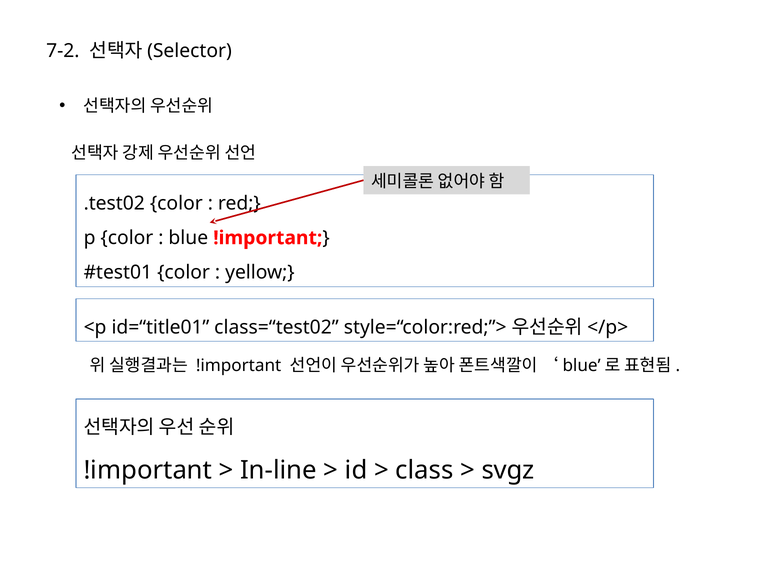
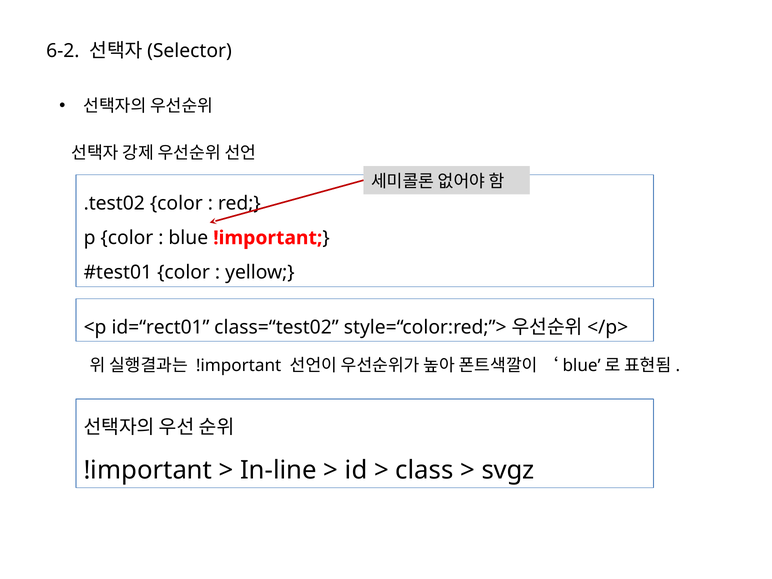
7-2: 7-2 -> 6-2 (63, 51)
id=“title01: id=“title01 -> id=“rect01 (160, 327)
